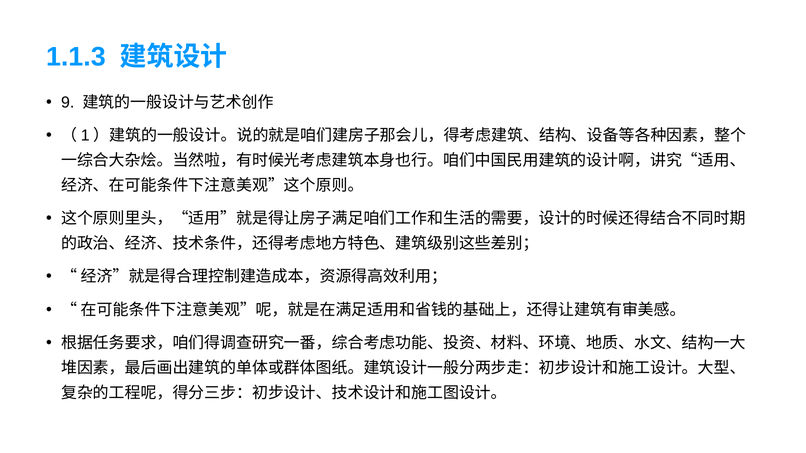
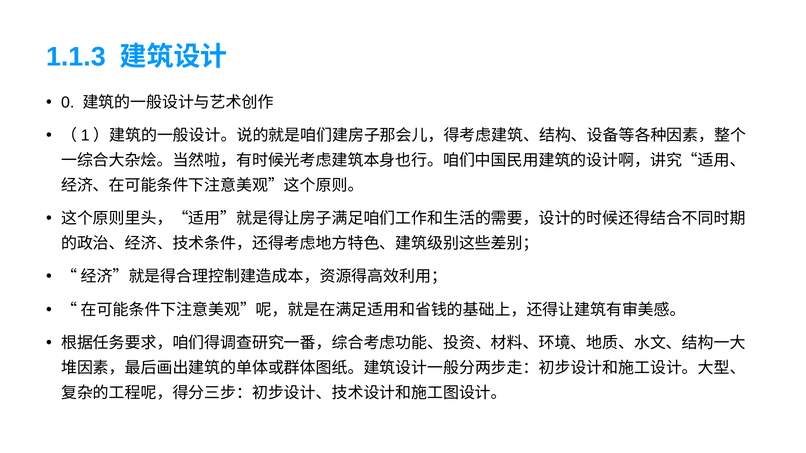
9: 9 -> 0 (68, 102)
